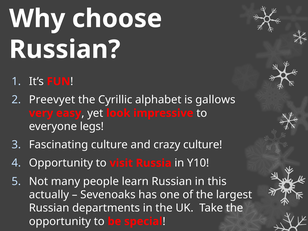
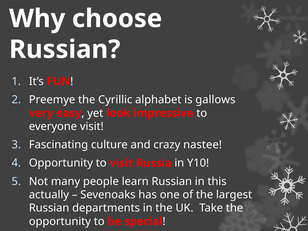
Preevyet: Preevyet -> Preemye (52, 100)
everyone legs: legs -> visit (92, 126)
crazy culture: culture -> nastee (203, 145)
